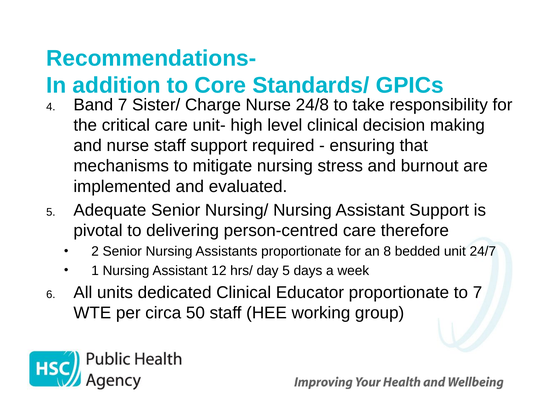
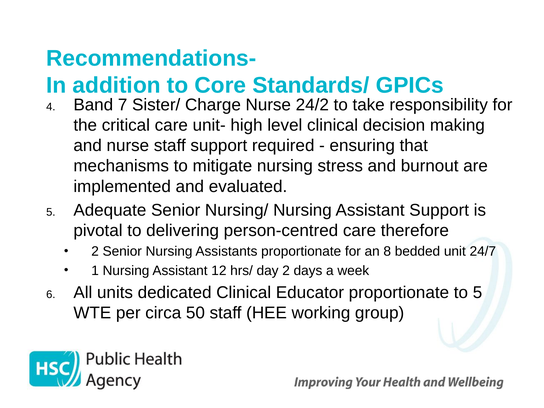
24/8: 24/8 -> 24/2 (312, 105)
day 5: 5 -> 2 (286, 271)
to 7: 7 -> 5 (478, 293)
